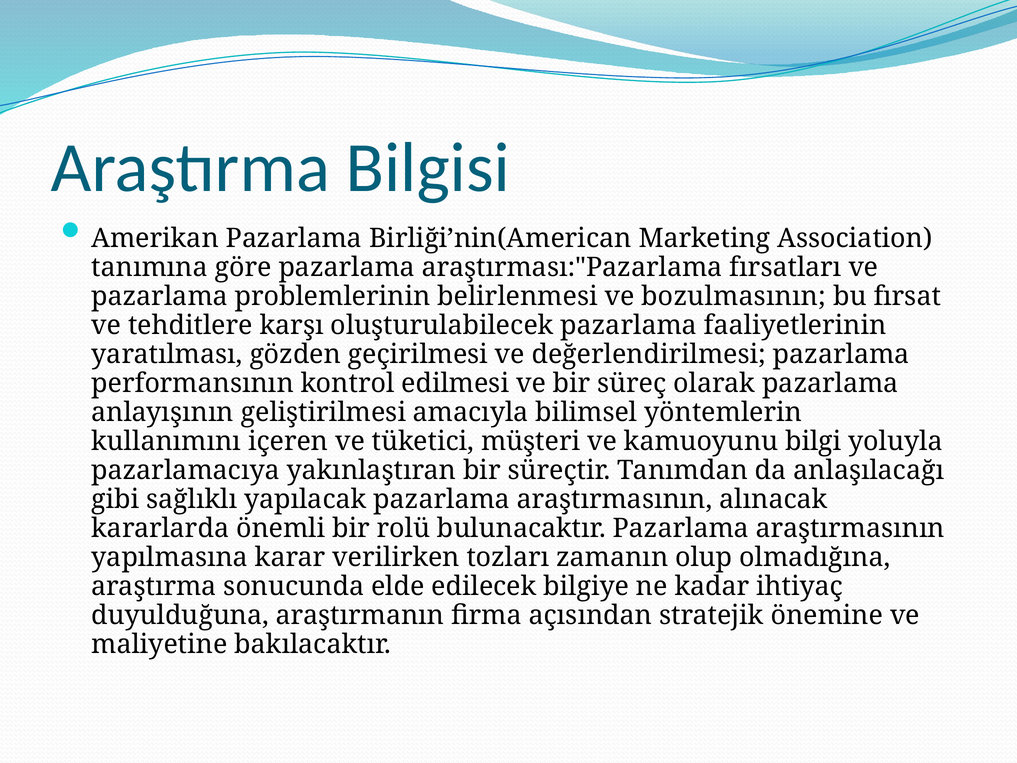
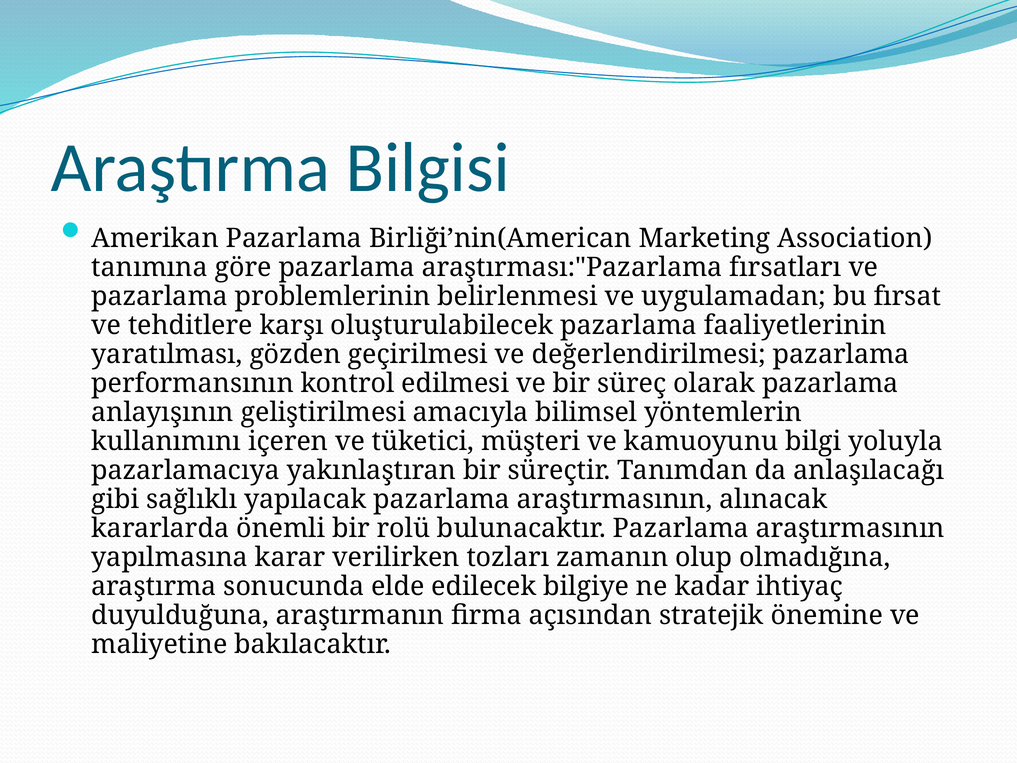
bozulmasının: bozulmasının -> uygulamadan (734, 296)
